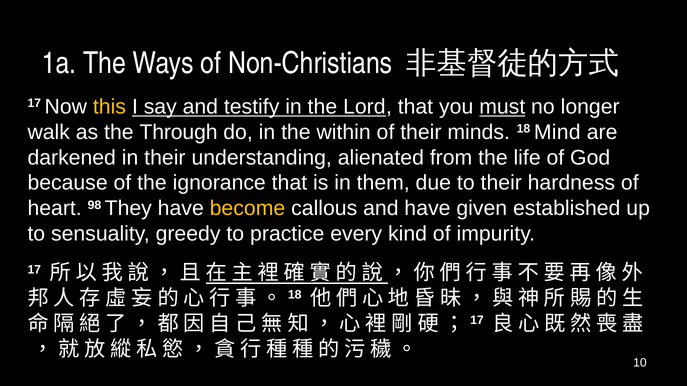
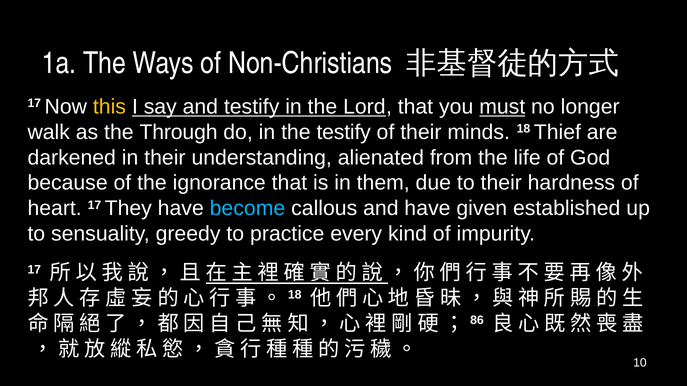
the within: within -> testify (344, 132)
Mind: Mind -> Thief (557, 132)
heart 98: 98 -> 17 (94, 205)
become colour: yellow -> light blue (247, 209)
17: 17 -> 86 (477, 321)
